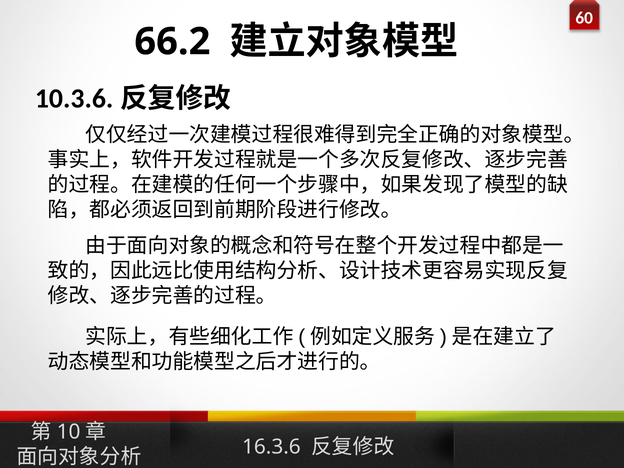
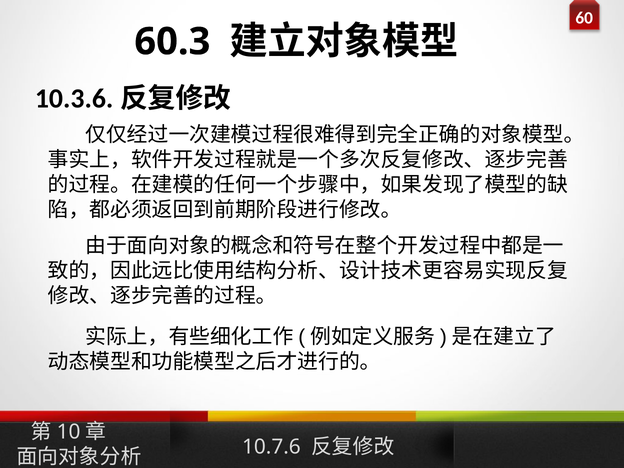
66.2: 66.2 -> 60.3 (172, 42)
16.3.6: 16.3.6 -> 10.7.6 (271, 447)
